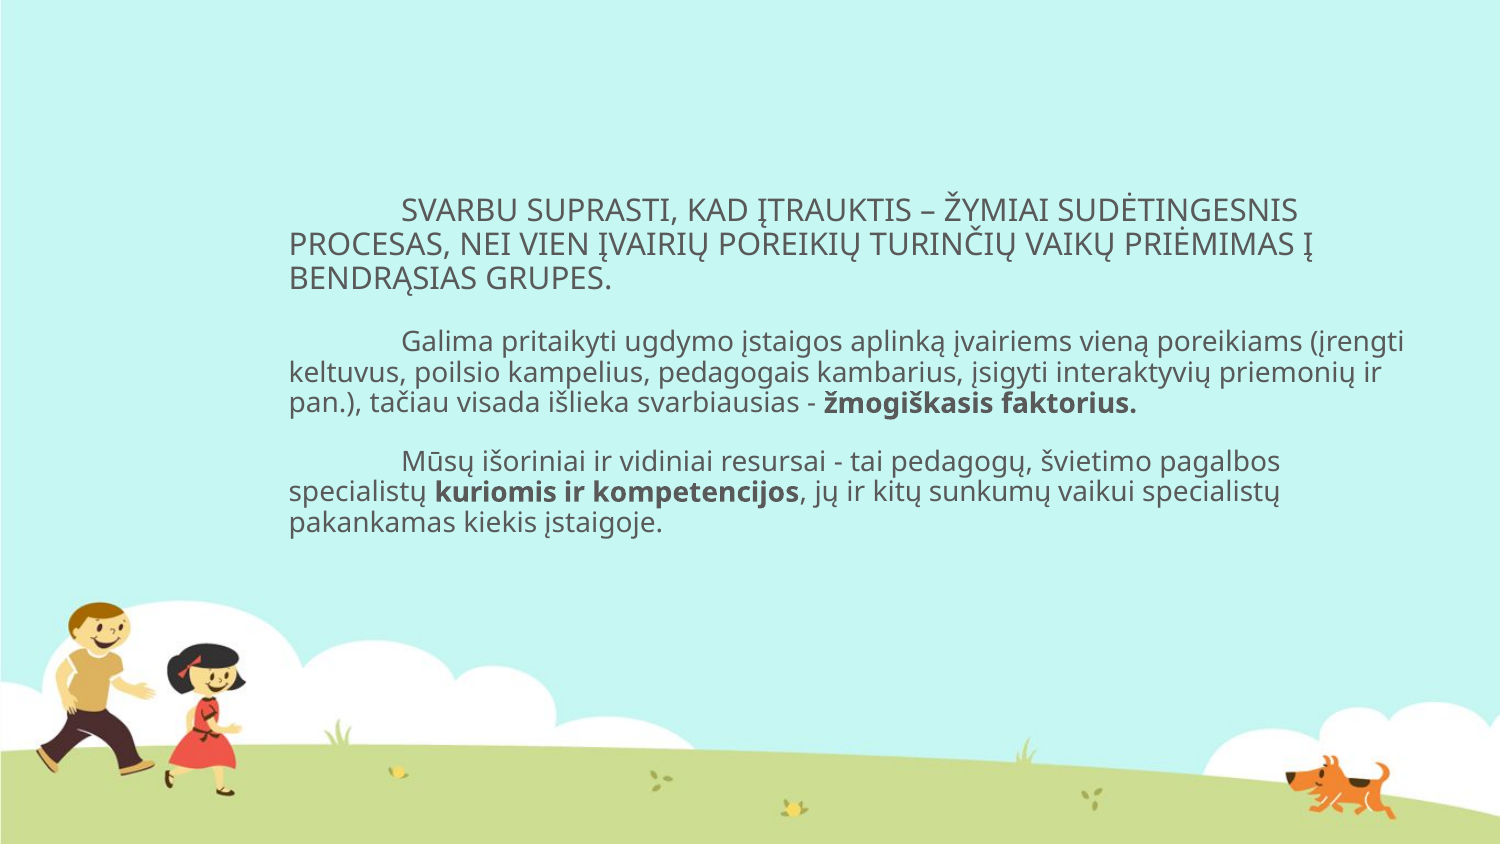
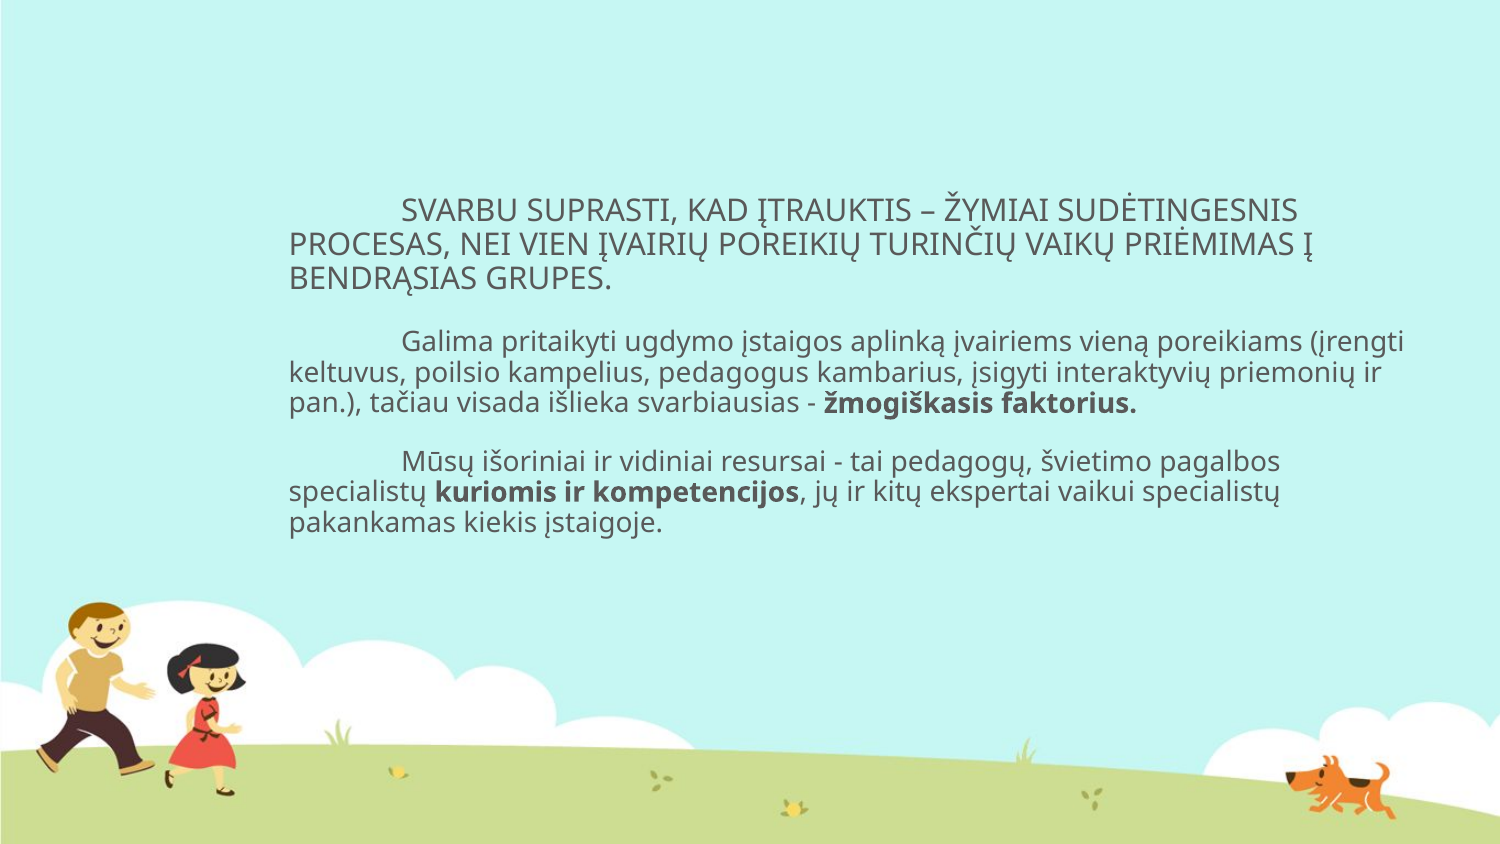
pedagogais: pedagogais -> pedagogus (734, 373)
sunkumų: sunkumų -> ekspertai (990, 492)
